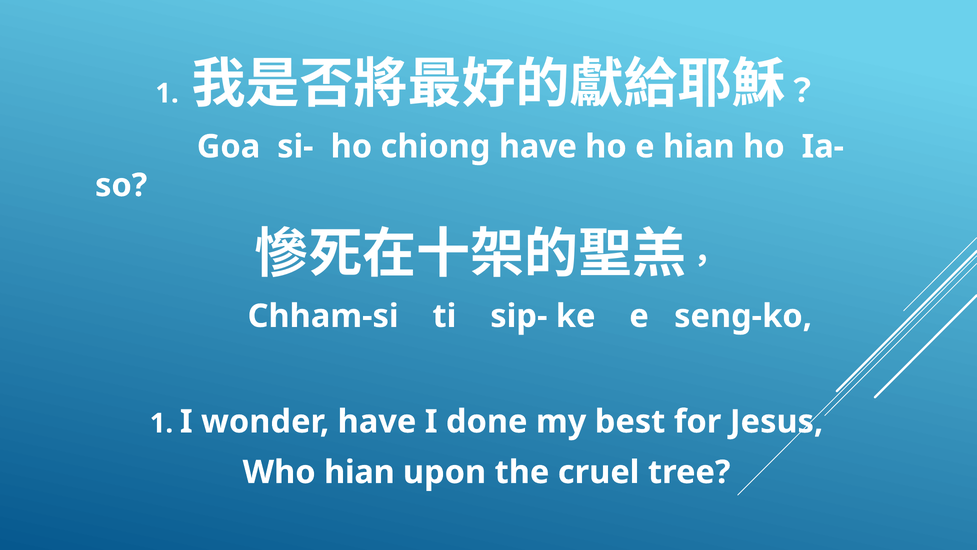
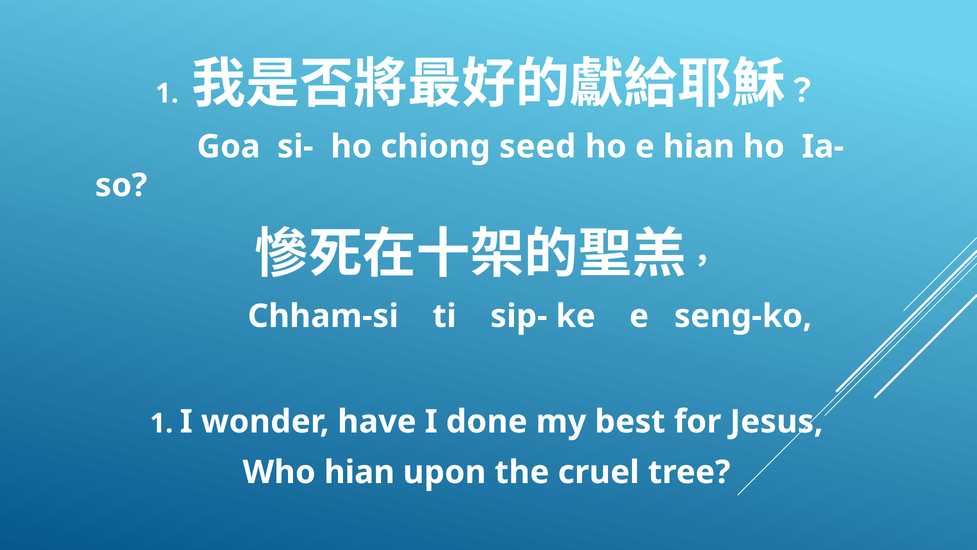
chiong have: have -> seed (538, 147)
